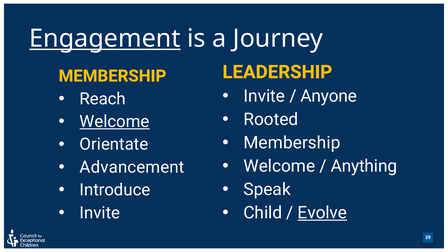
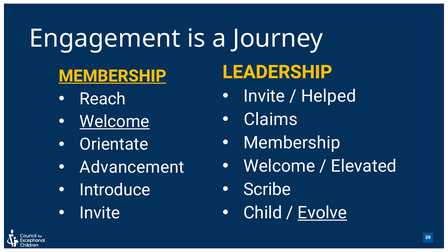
Engagement underline: present -> none (105, 39)
MEMBERSHIP underline: none -> present (112, 76)
Anyone: Anyone -> Helped (329, 96)
Rooted: Rooted -> Claims (271, 119)
Anything: Anything -> Elevated (364, 166)
Speak: Speak -> Scribe (267, 189)
